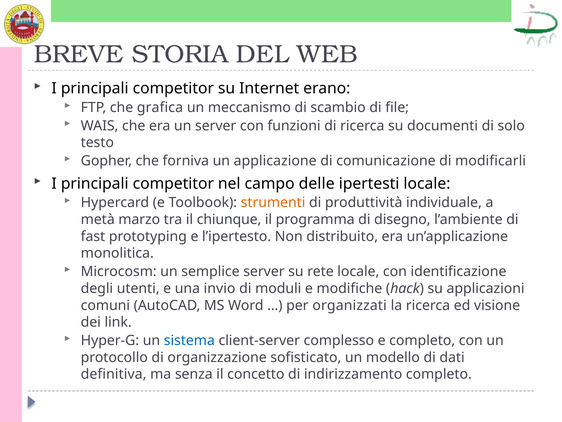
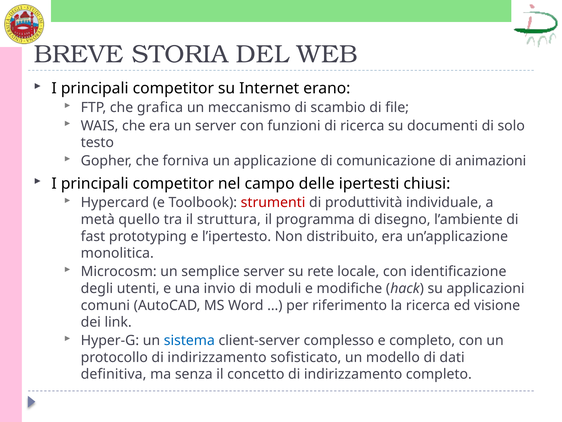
modificarli: modificarli -> animazioni (491, 161)
ipertesti locale: locale -> chiusi (427, 183)
strumenti colour: orange -> red (273, 202)
marzo: marzo -> quello (139, 219)
chiunque: chiunque -> struttura (229, 219)
organizzati: organizzati -> riferimento (350, 305)
protocollo di organizzazione: organizzazione -> indirizzamento (217, 357)
